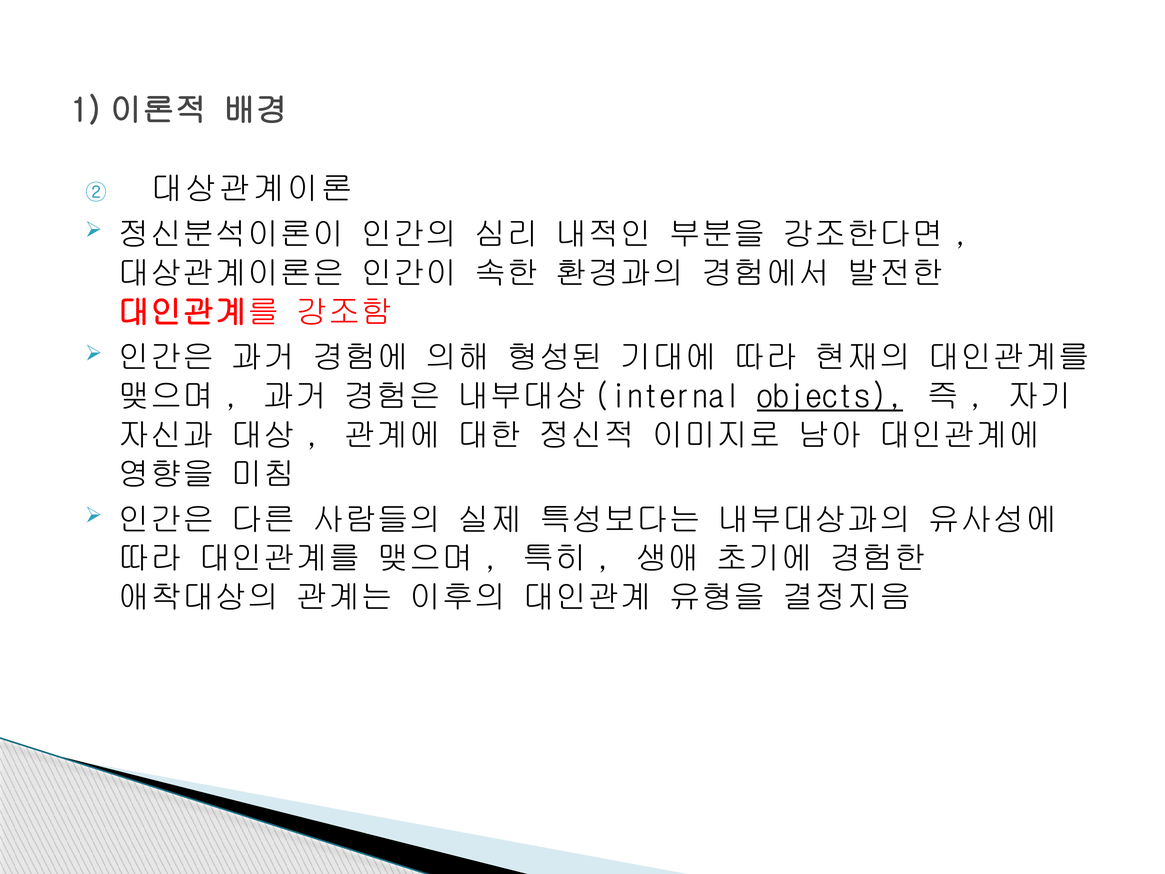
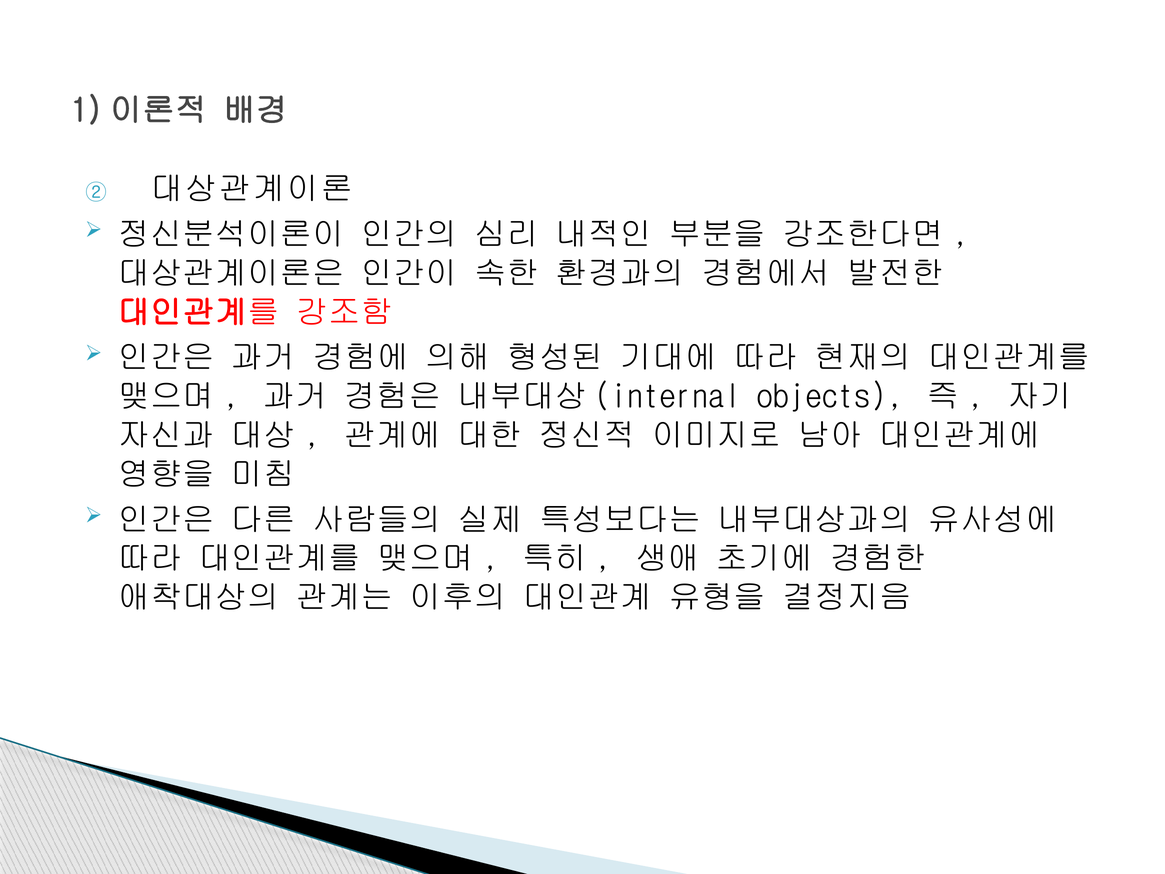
objects underline: present -> none (830, 397)
